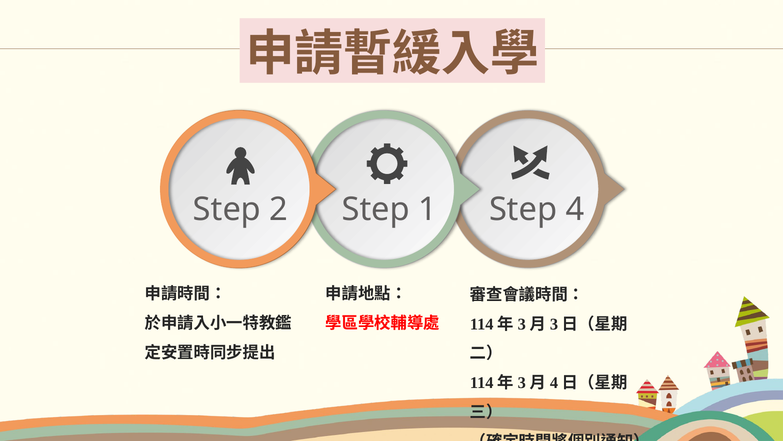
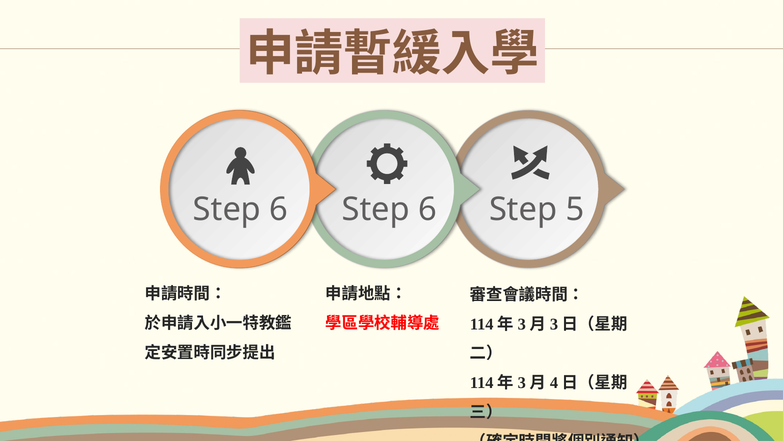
2: 2 -> 6 (279, 209)
1: 1 -> 6 (428, 209)
4: 4 -> 5 (575, 209)
